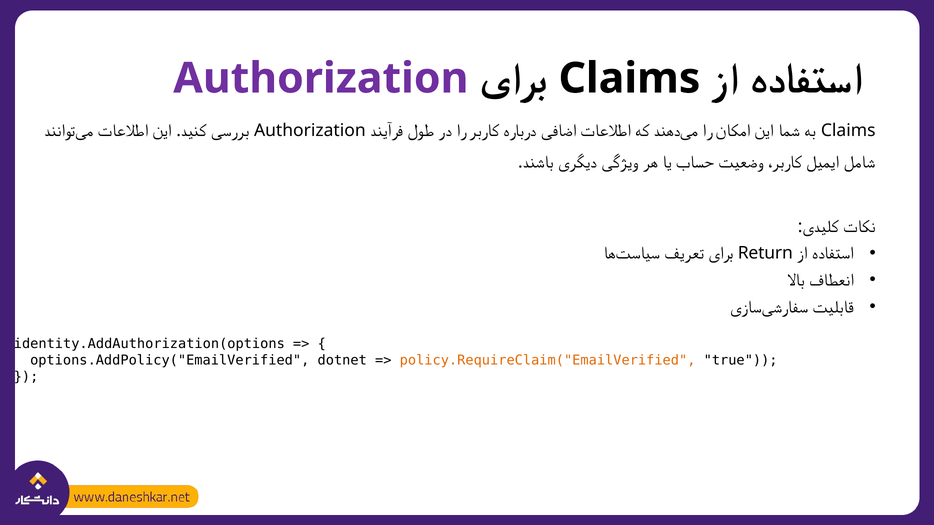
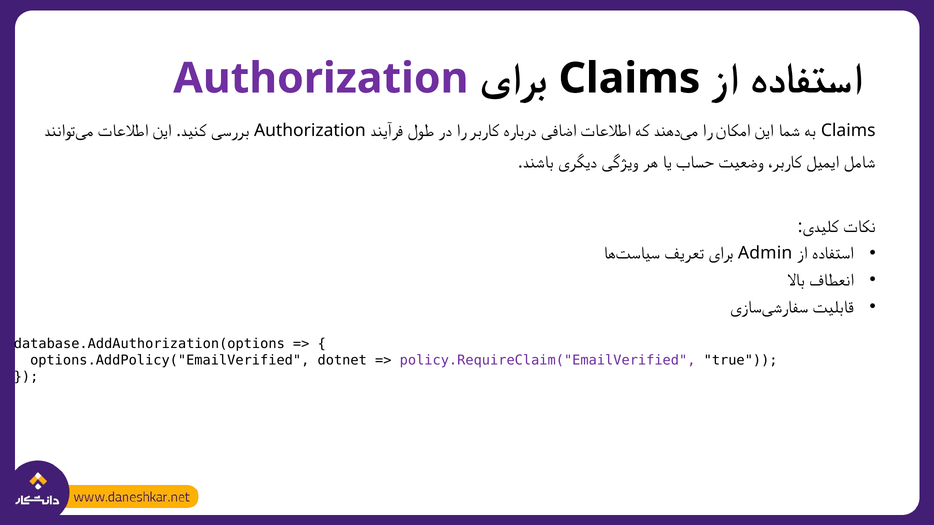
Return: Return -> Admin (765, 253)
identity.AddAuthorization(options: identity.AddAuthorization(options -> database.AddAuthorization(options (149, 344)
policy.RequireClaim("EmailVerified colour: orange -> purple (548, 360)
